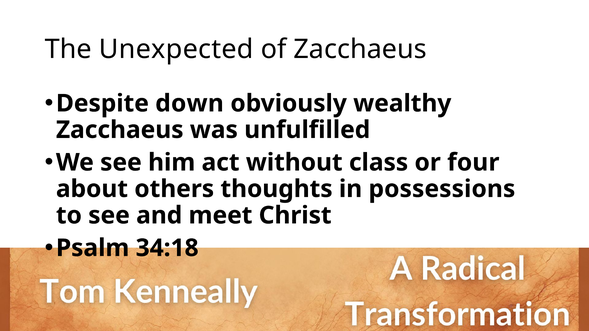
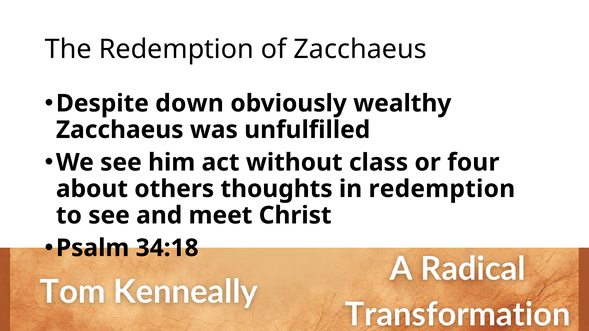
The Unexpected: Unexpected -> Redemption (176, 49)
in possessions: possessions -> redemption (442, 189)
